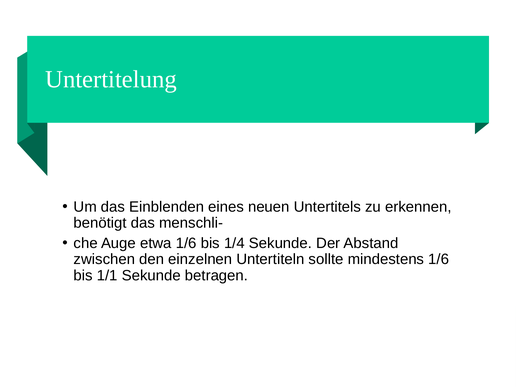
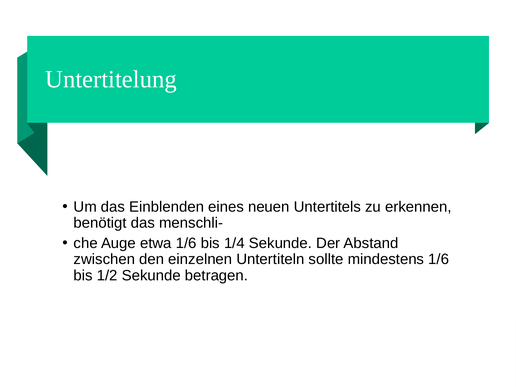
1/1: 1/1 -> 1/2 (107, 275)
